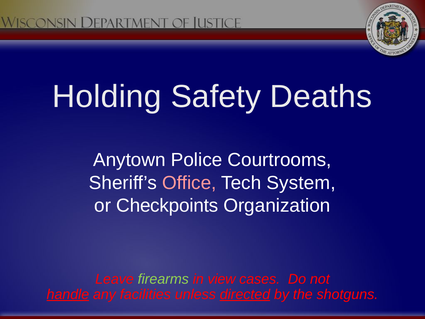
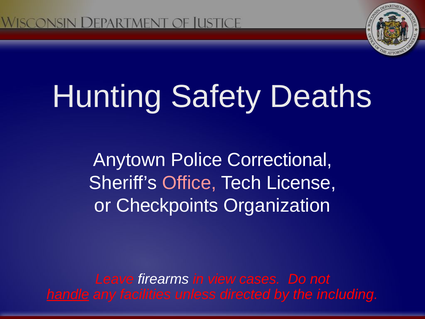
Holding: Holding -> Hunting (107, 97)
Courtrooms: Courtrooms -> Correctional (280, 160)
System: System -> License (301, 183)
firearms colour: light green -> white (163, 279)
directed underline: present -> none (245, 294)
shotguns: shotguns -> including (347, 294)
